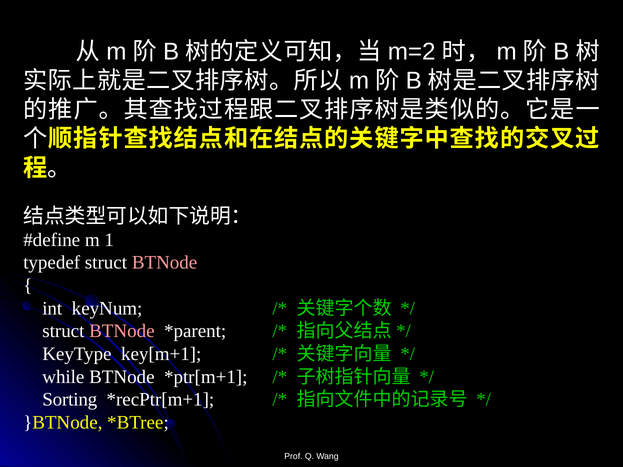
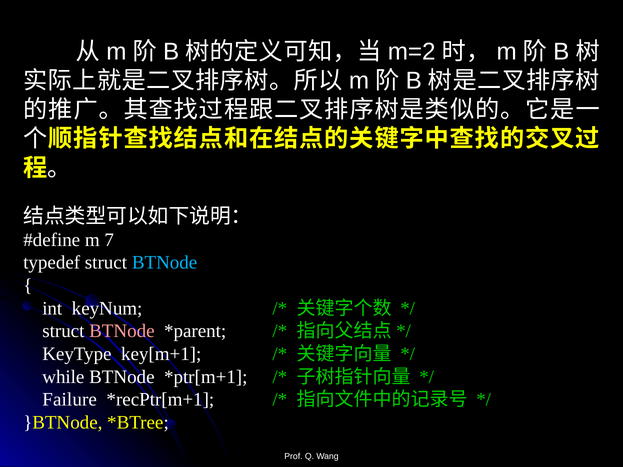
1: 1 -> 7 (109, 240)
BTNode colour: pink -> light blue (165, 263)
Sorting: Sorting -> Failure (70, 400)
